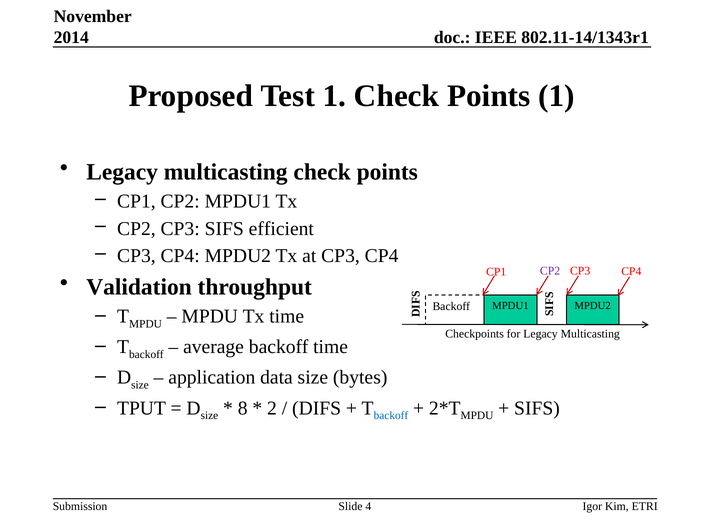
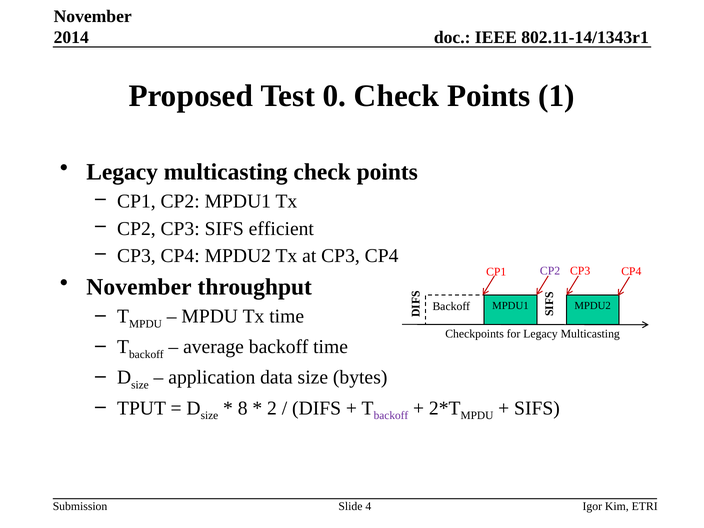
Test 1: 1 -> 0 (334, 96)
Validation: Validation -> November (139, 287)
backoff colour: blue -> purple (391, 416)
